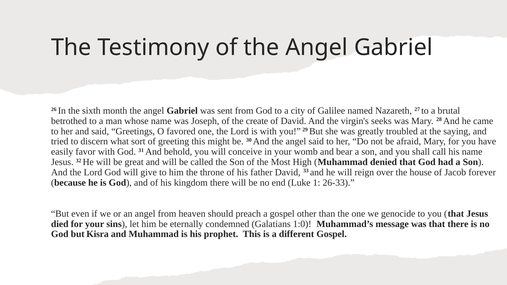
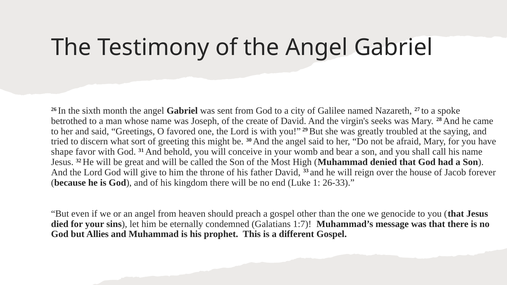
brutal: brutal -> spoke (449, 111)
easily: easily -> shape (62, 152)
1:0: 1:0 -> 1:7 (302, 224)
Kisra: Kisra -> Allies (98, 234)
